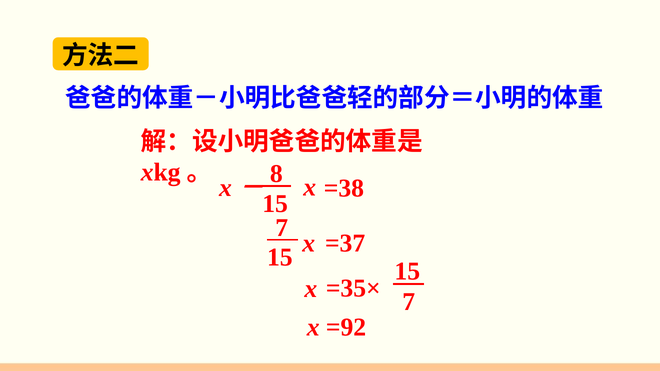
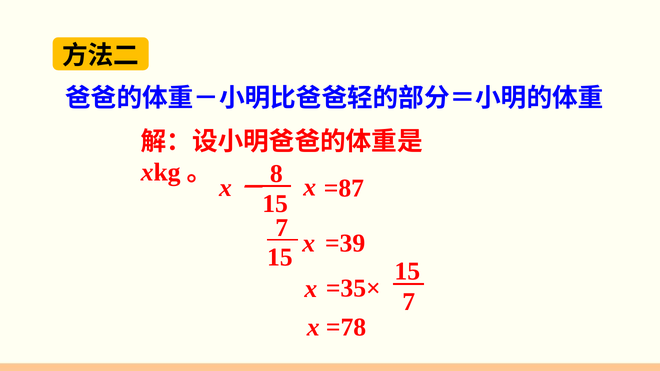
=38: =38 -> =87 (344, 188)
=37: =37 -> =39 (345, 243)
=92: =92 -> =78 (346, 328)
